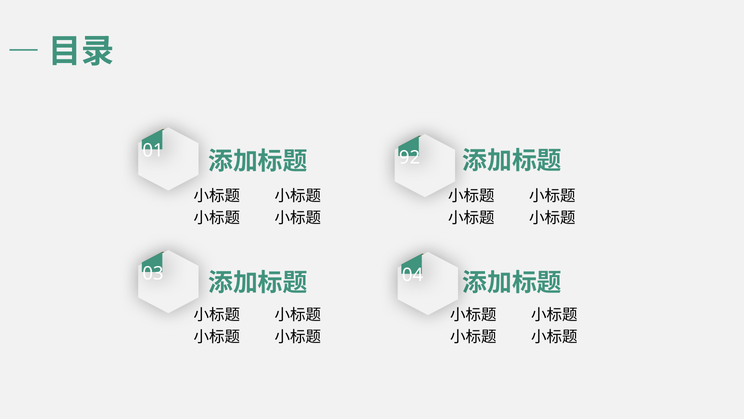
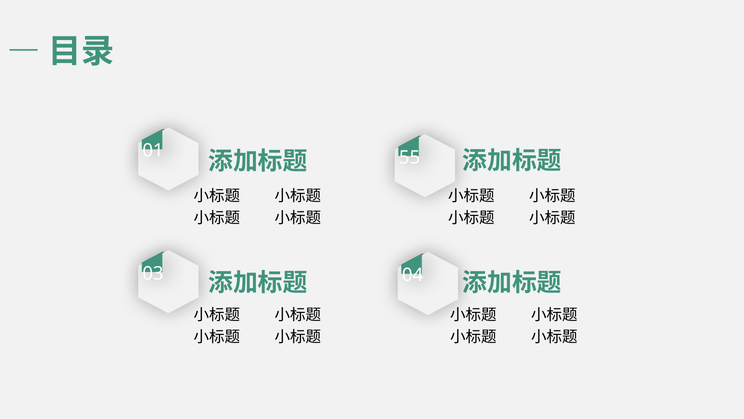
92: 92 -> 55 (410, 157)
